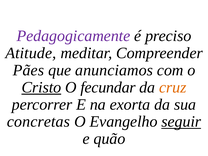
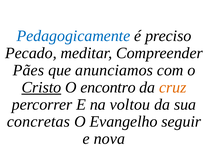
Pedagogicamente colour: purple -> blue (73, 36)
Atitude: Atitude -> Pecado (31, 53)
fecundar: fecundar -> encontro (108, 87)
exorta: exorta -> voltou (130, 104)
seguir underline: present -> none (181, 122)
quão: quão -> nova (109, 139)
